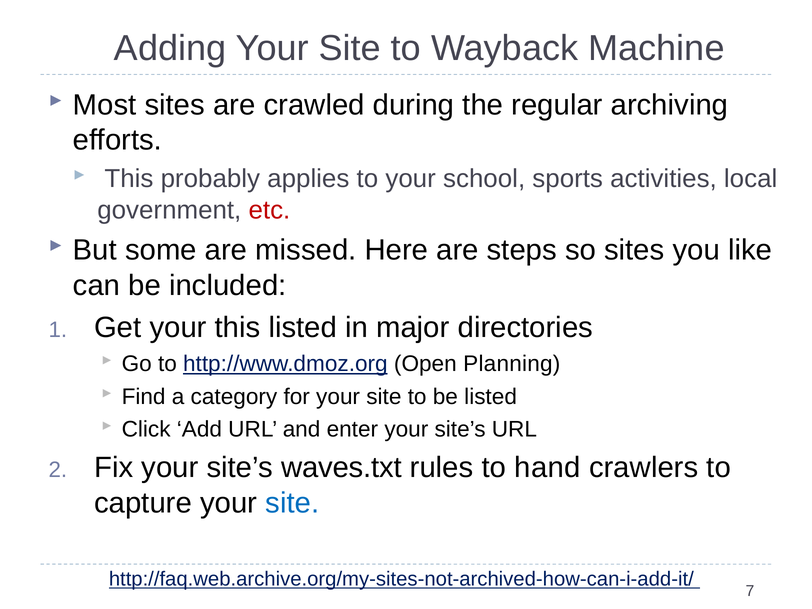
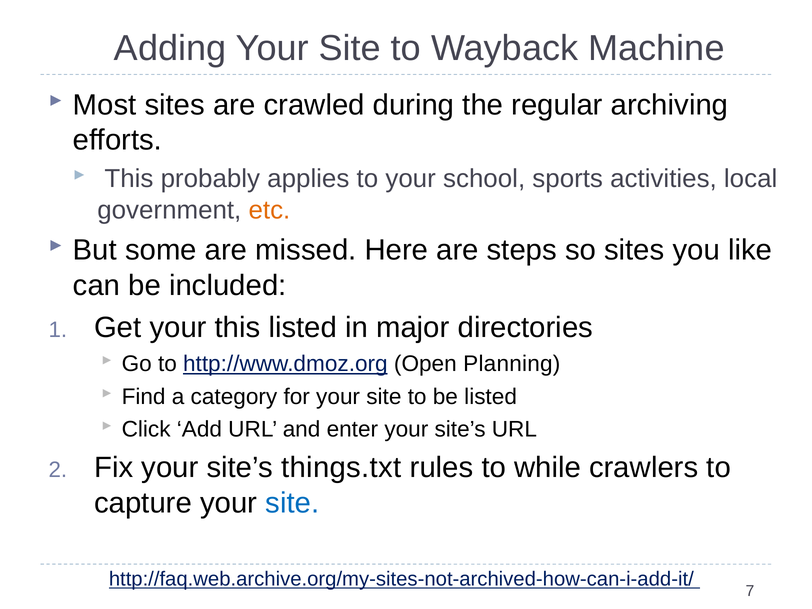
etc colour: red -> orange (269, 210)
waves.txt: waves.txt -> things.txt (341, 468)
hand: hand -> while (548, 468)
